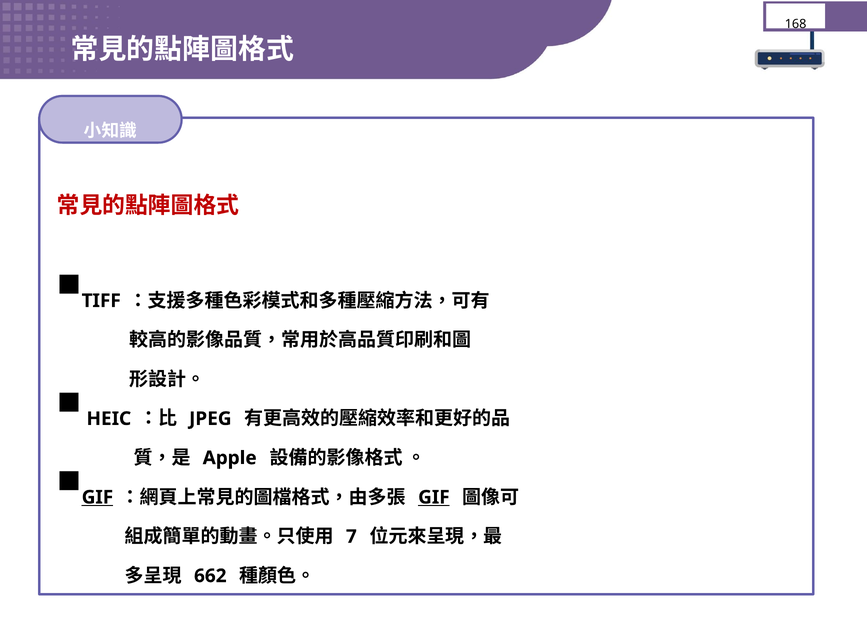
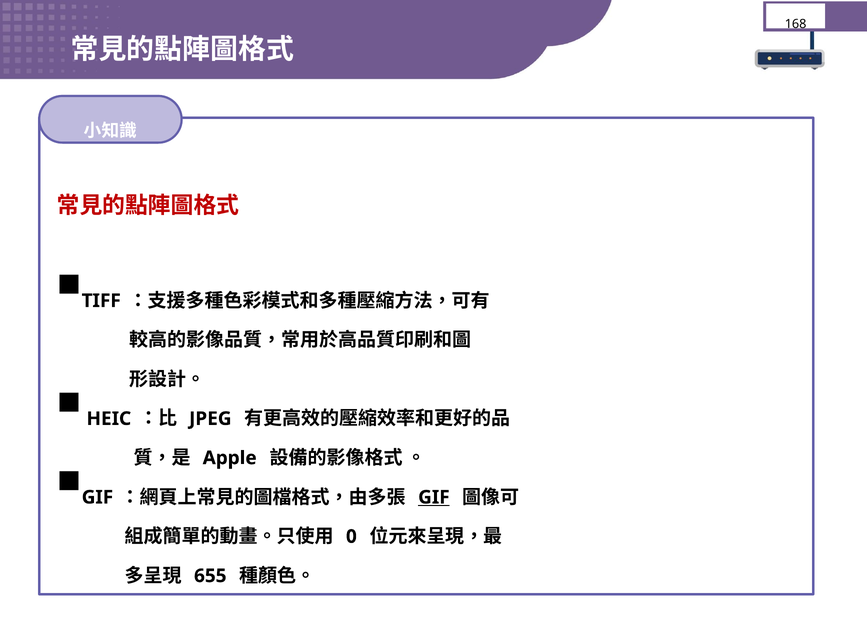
GIF underline: present -> none (97, 498)
7: 7 -> 0 (351, 537)
662: 662 -> 655 (210, 576)
